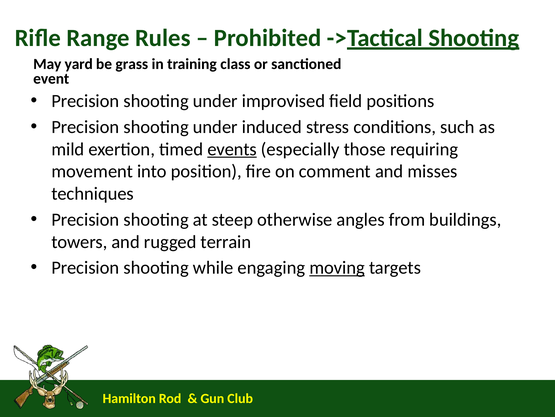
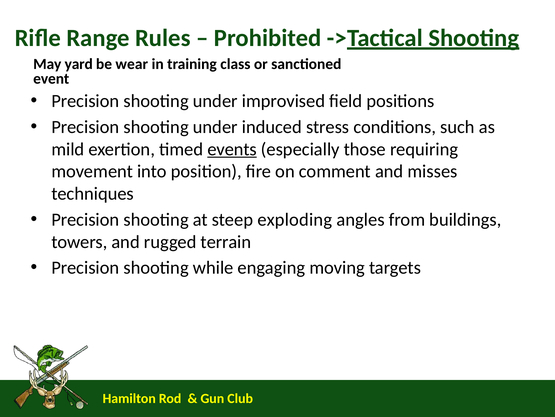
grass: grass -> wear (132, 64)
otherwise: otherwise -> exploding (295, 219)
moving underline: present -> none (337, 267)
